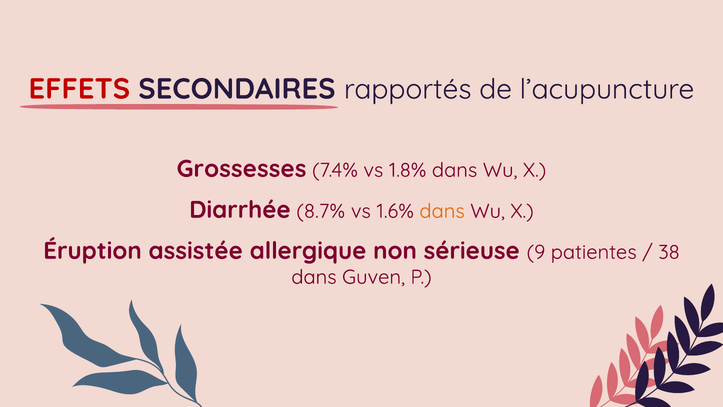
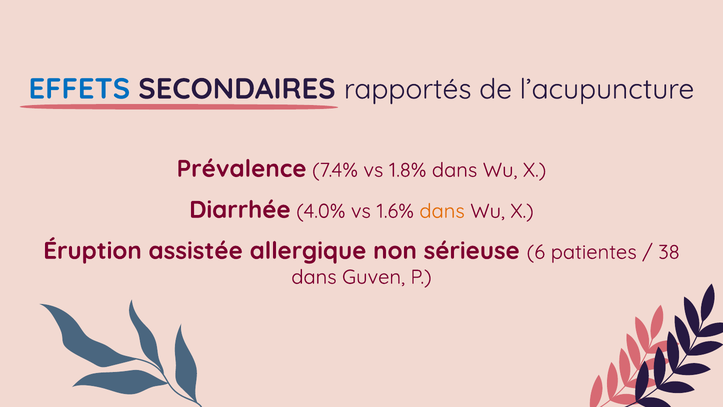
EFFETS colour: red -> blue (79, 89)
Grossesses: Grossesses -> Prévalence (242, 169)
8.7%: 8.7% -> 4.0% (321, 211)
9: 9 -> 6 (536, 252)
